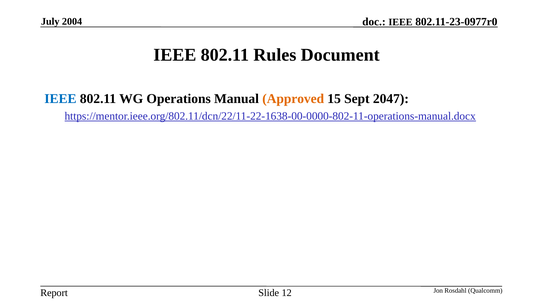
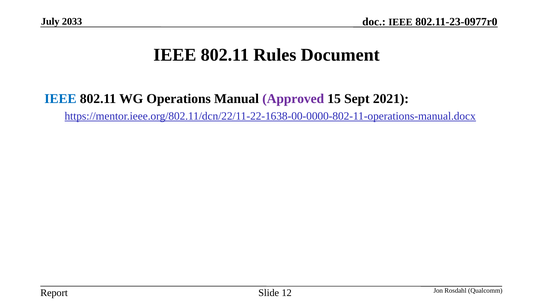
2004: 2004 -> 2033 (72, 21)
Approved colour: orange -> purple (293, 98)
2047: 2047 -> 2021 (391, 98)
